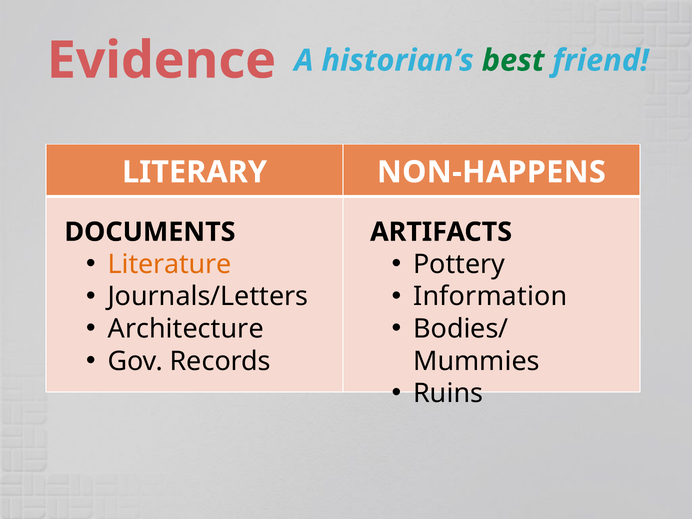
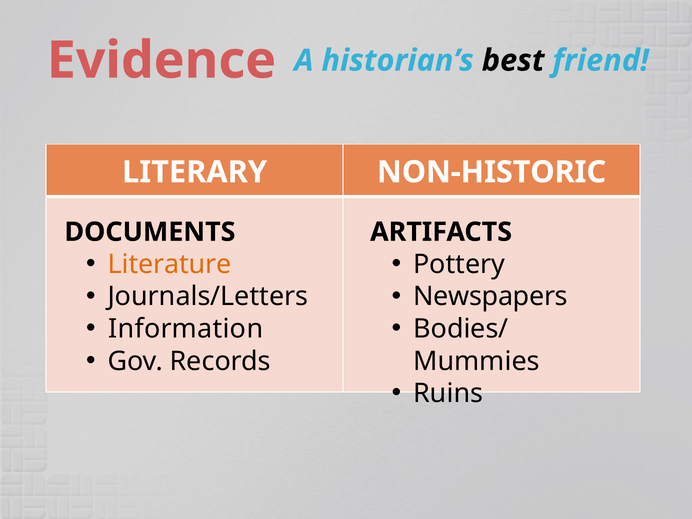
best colour: green -> black (513, 60)
NON-HAPPENS: NON-HAPPENS -> NON-HISTORIC (492, 172)
Information: Information -> Newspapers (490, 297)
Architecture: Architecture -> Information (186, 329)
